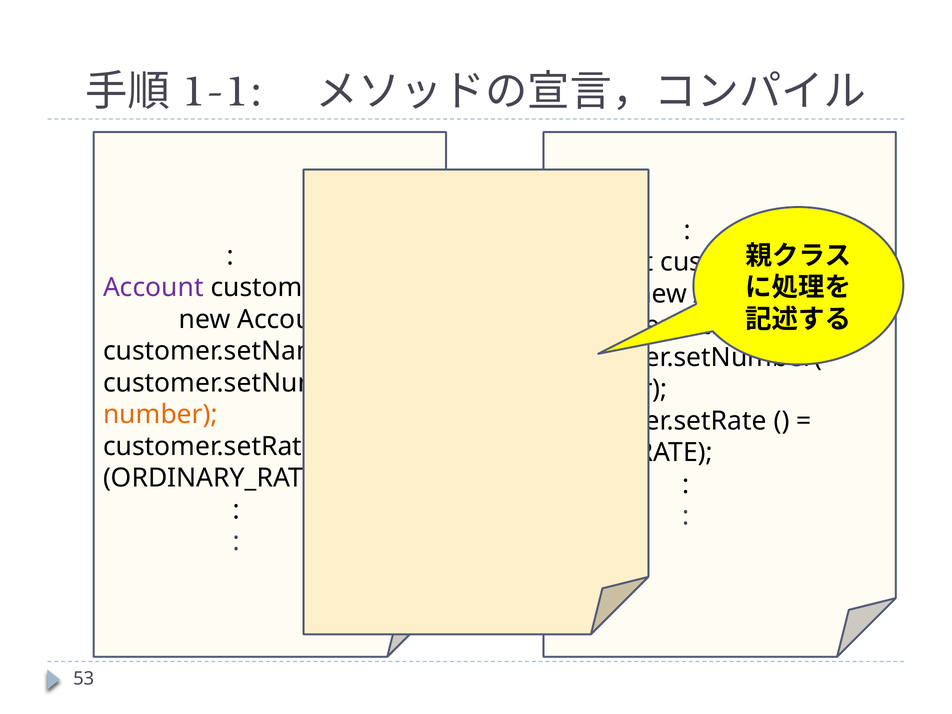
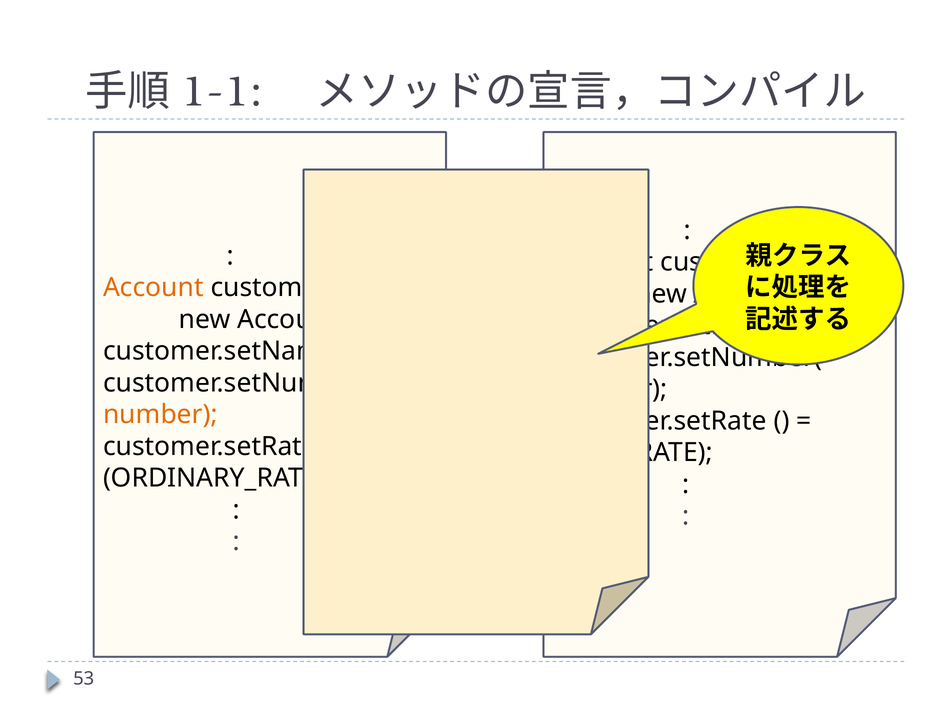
Account colour: purple -> orange (153, 288)
